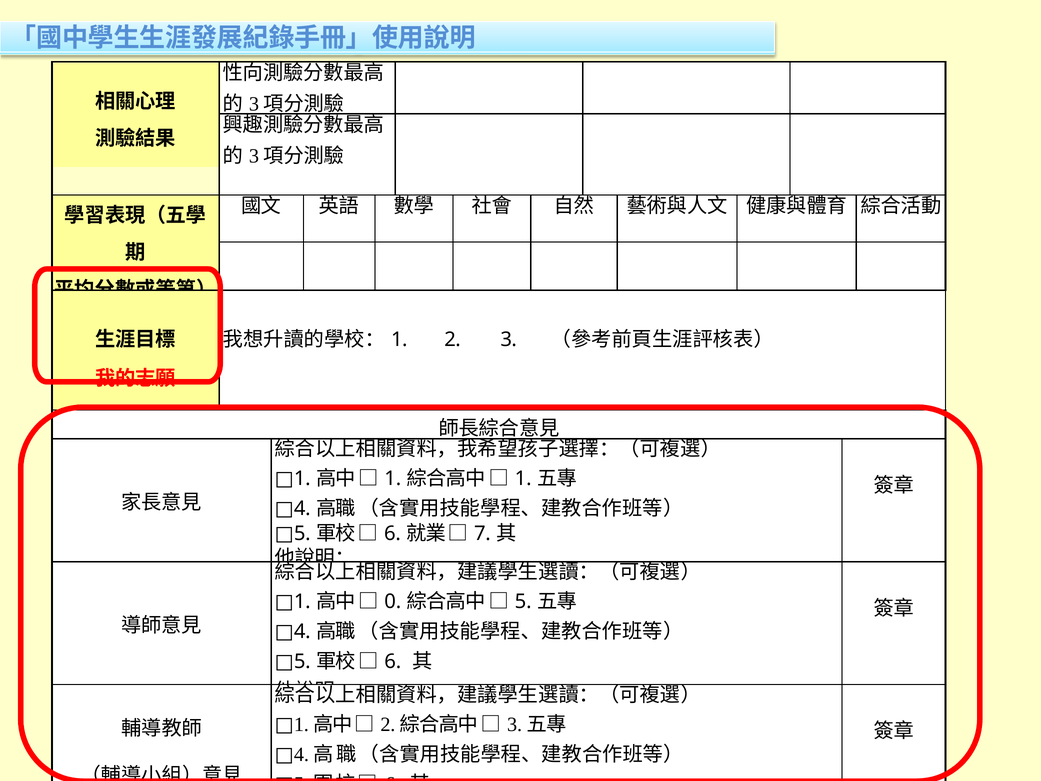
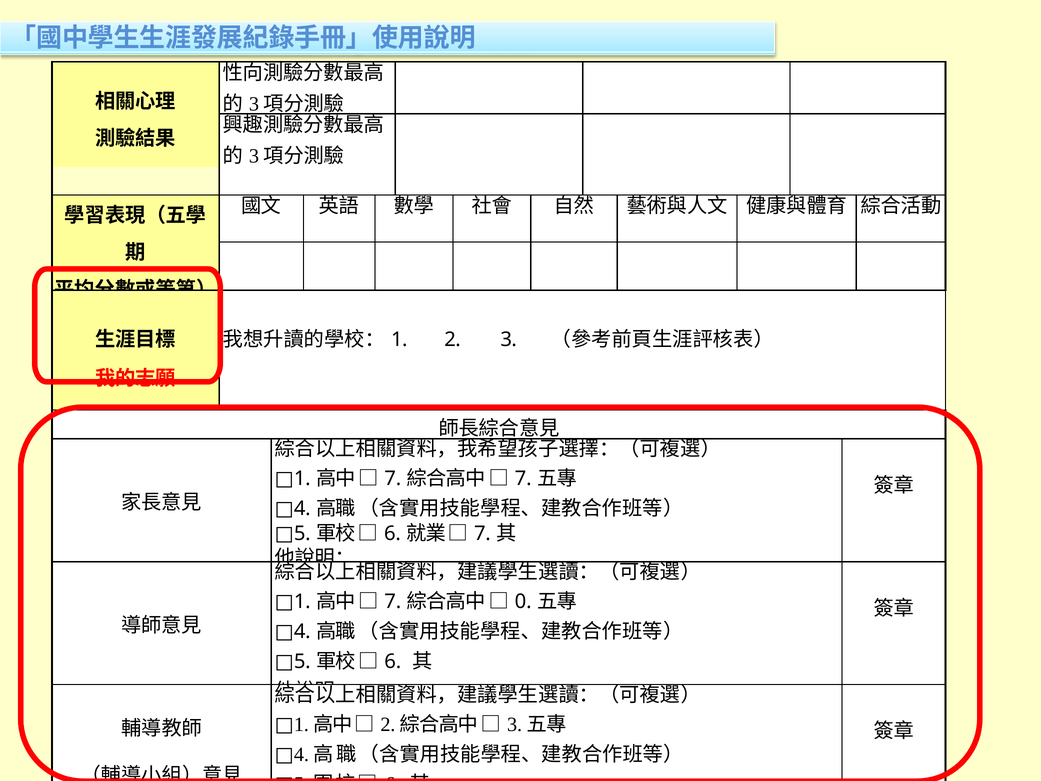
1: 1 -> 7 (393, 479)
1: 1 -> 7 (523, 479)
0: 0 -> 7 (393, 602)
5: 5 -> 0 (523, 602)
